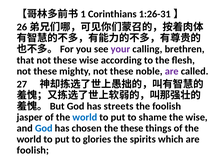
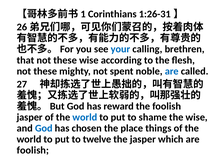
your colour: purple -> blue (120, 49)
mighty not these: these -> spent (122, 71)
are colour: purple -> blue (172, 71)
streets: streets -> reward (119, 107)
the these: these -> place (132, 129)
glories: glories -> twelve (97, 140)
the spirits: spirits -> jasper (143, 140)
